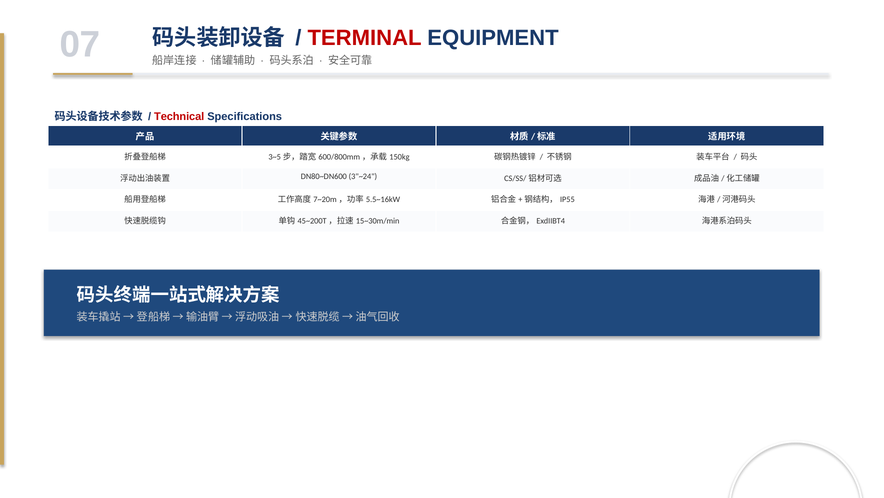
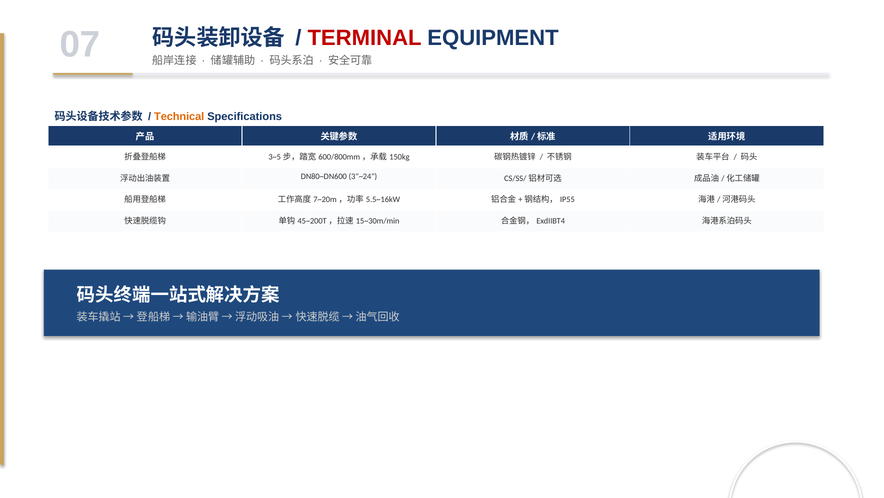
Technical colour: red -> orange (179, 116)
